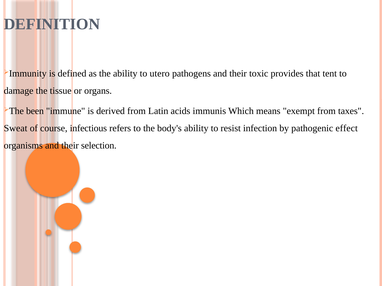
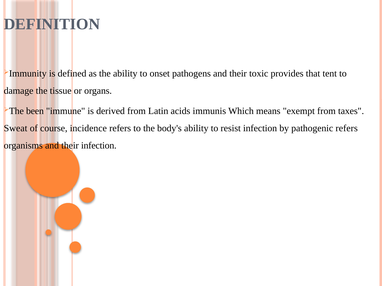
utero: utero -> onset (160, 74)
infectious: infectious -> incidence (88, 128)
pathogenic effect: effect -> refers (347, 128)
their selection: selection -> infection (99, 146)
